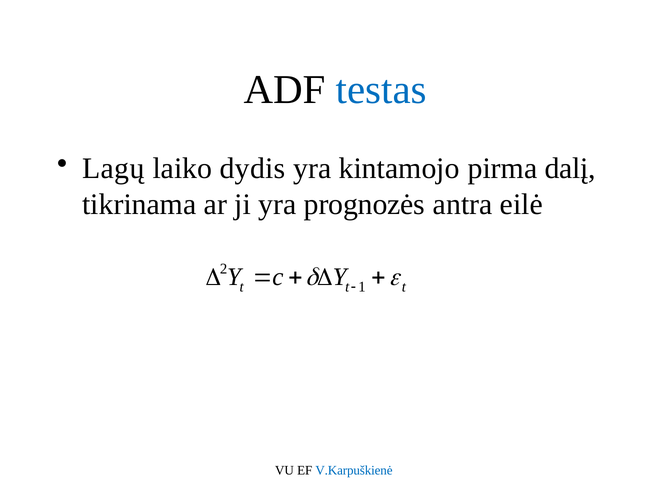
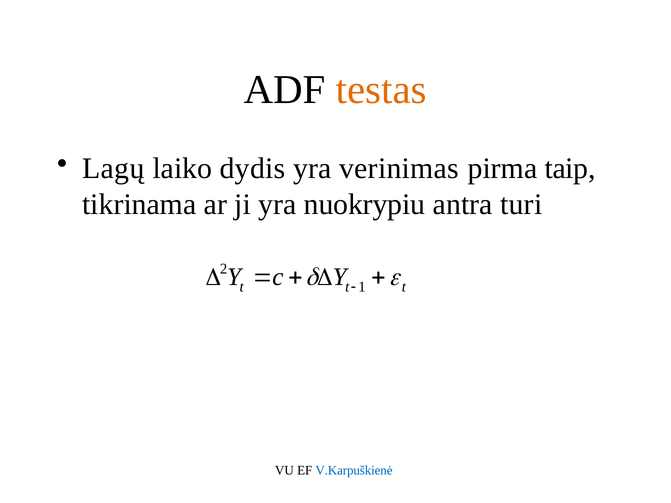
testas colour: blue -> orange (381, 90)
kintamojo: kintamojo -> verinimas (399, 169)
dalį: dalį -> taip (570, 169)
prognozės: prognozės -> nuokrypiu (364, 205)
eilė: eilė -> turi (521, 205)
